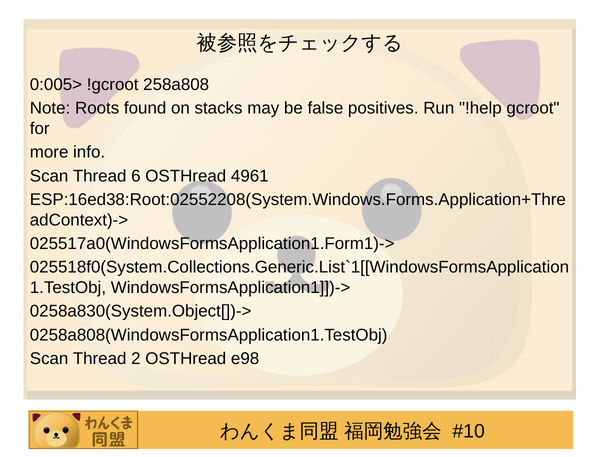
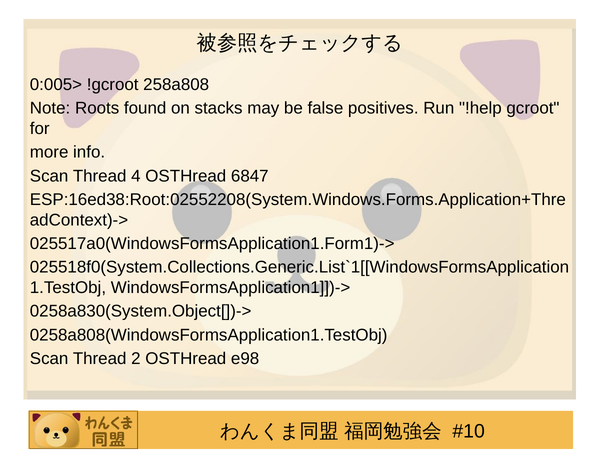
6: 6 -> 4 (136, 176)
4961: 4961 -> 6847 (250, 176)
